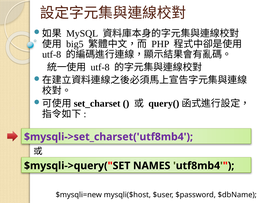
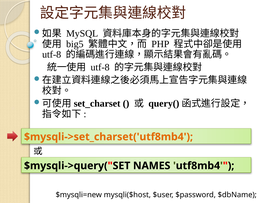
$mysqli->set_charset('utf8mb4 colour: purple -> orange (108, 136)
